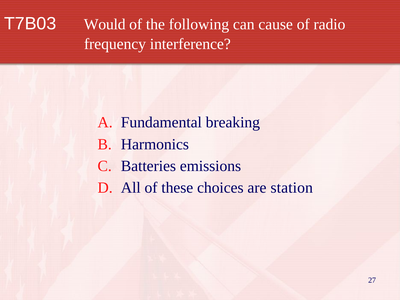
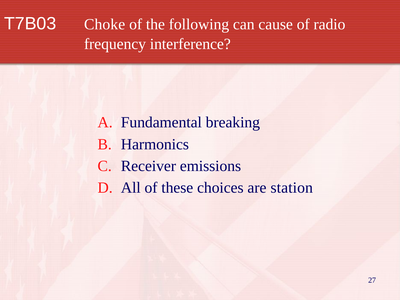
Would: Would -> Choke (105, 24)
Batteries: Batteries -> Receiver (148, 166)
